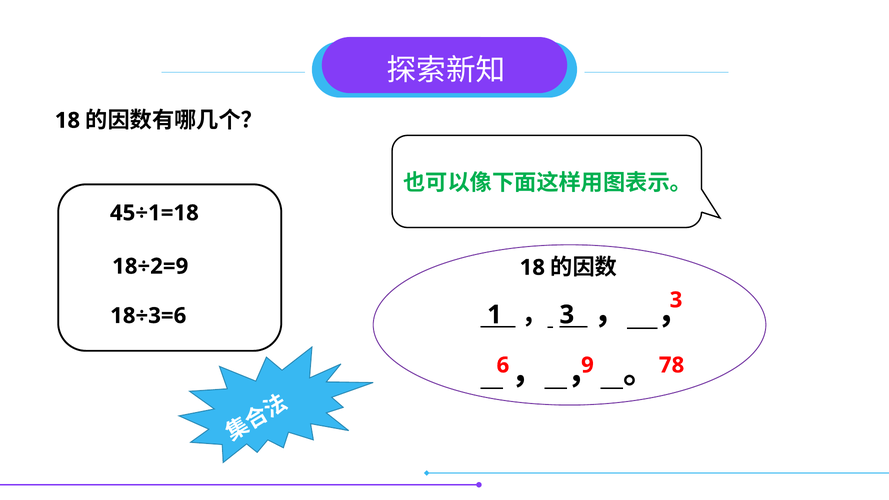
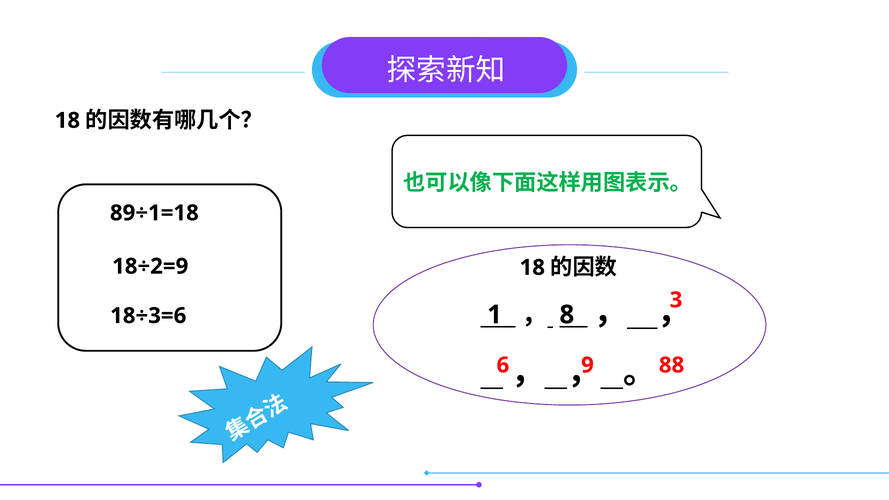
45÷1=18: 45÷1=18 -> 89÷1=18 (154, 213)
3: 3 -> 8 (567, 315)
78: 78 -> 88 (672, 365)
